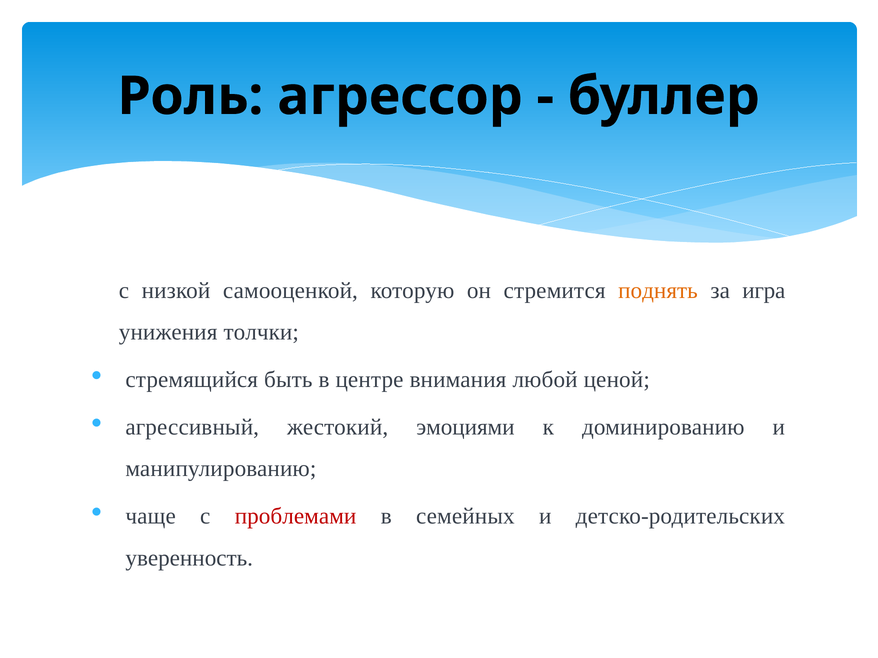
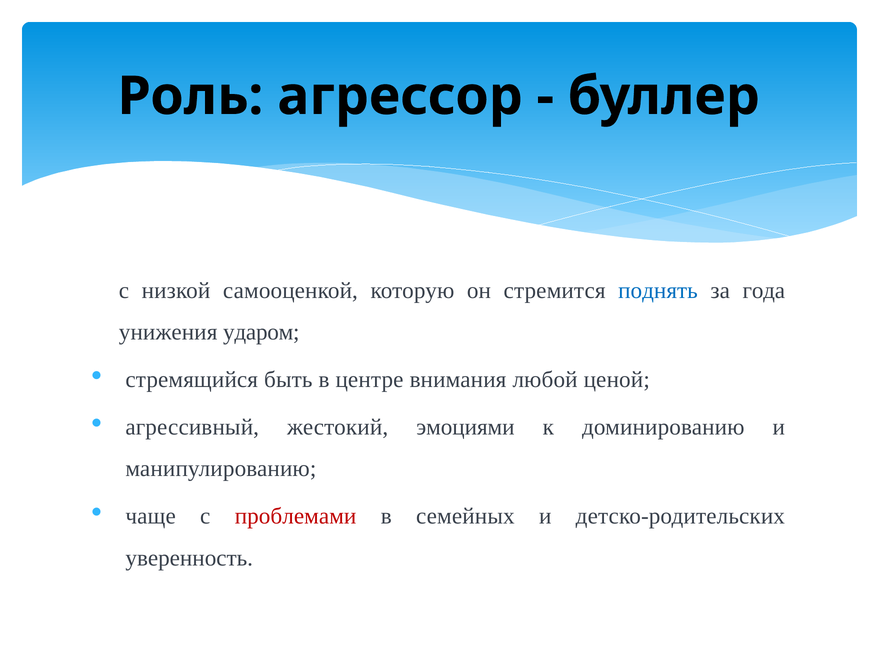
поднять colour: orange -> blue (658, 291)
игра: игра -> года (764, 291)
толчки: толчки -> ударом (261, 332)
